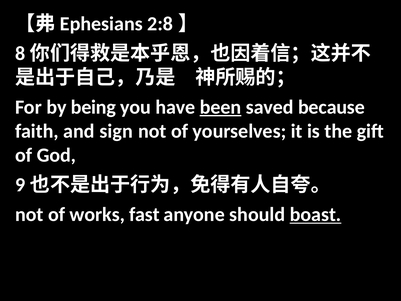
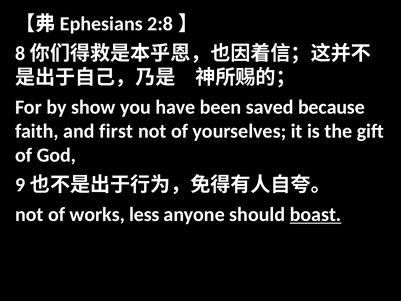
being: being -> show (93, 107)
been underline: present -> none (221, 107)
sign: sign -> first (116, 131)
fast: fast -> less (144, 214)
